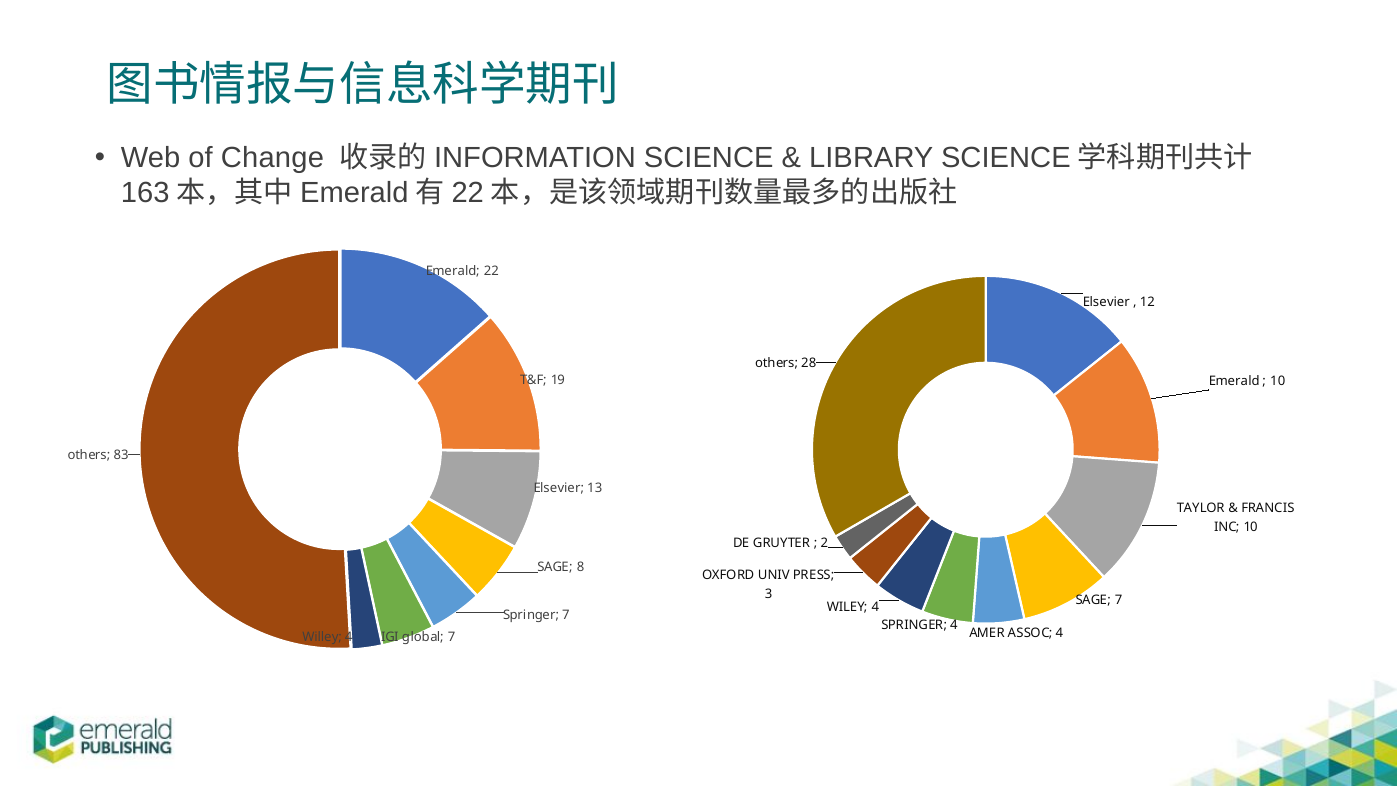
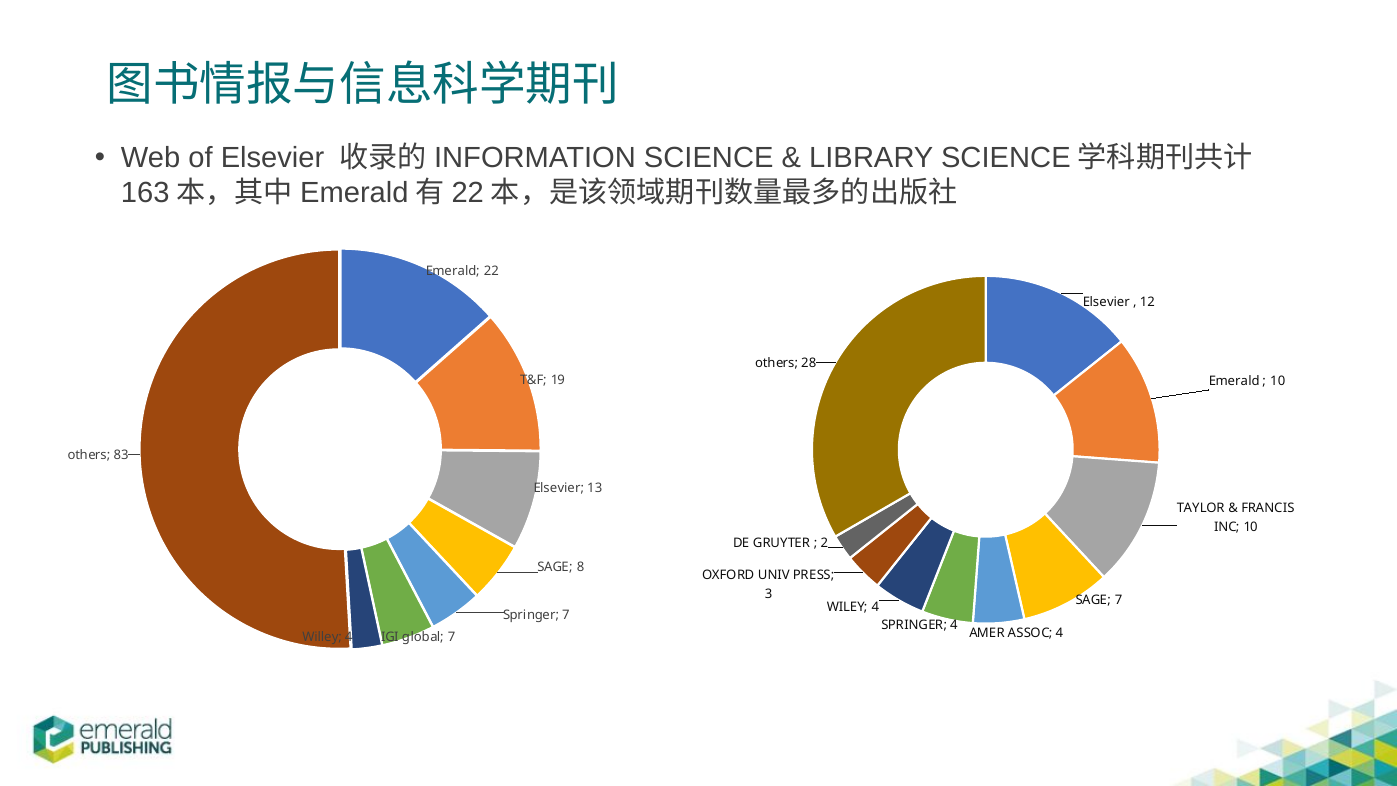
of Change: Change -> Elsevier (273, 158)
